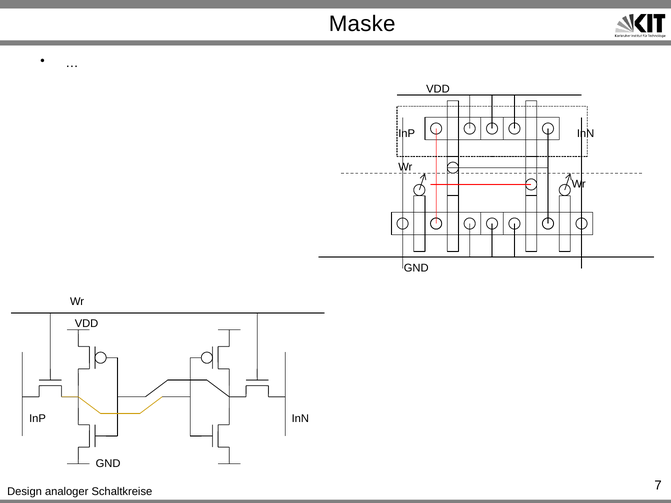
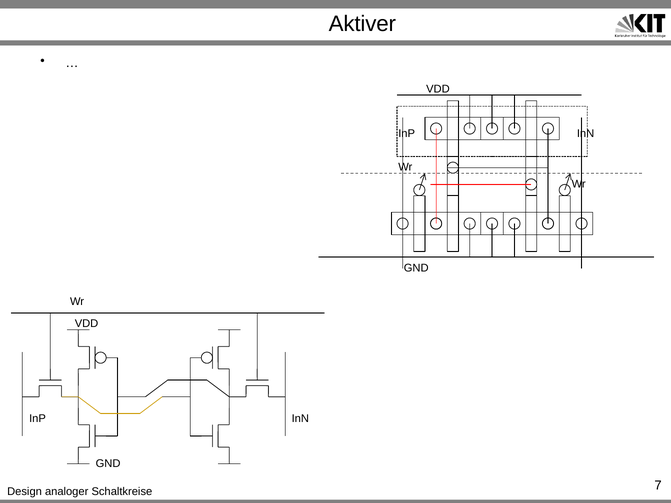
Maske: Maske -> Aktiver (362, 24)
